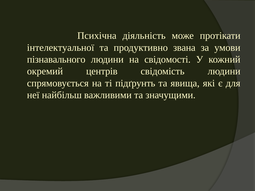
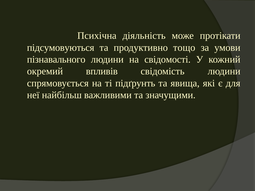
інтелектуальної: інтелектуальної -> підсумовуються (61, 48)
звана: звана -> тощо (184, 48)
центрів: центрів -> впливів (102, 71)
